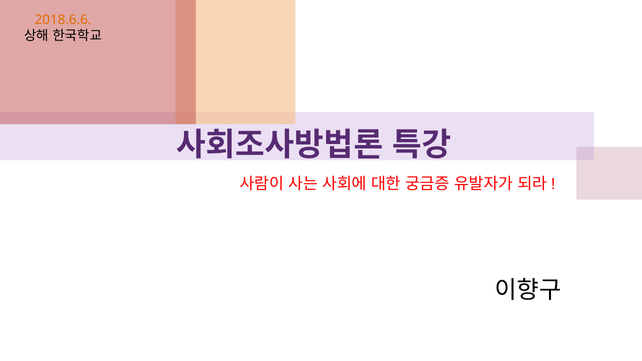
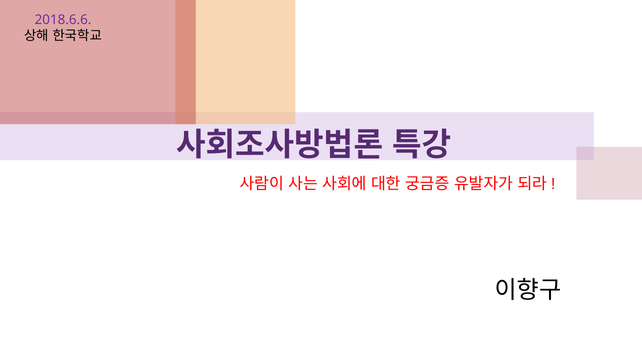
2018.6.6 colour: orange -> purple (63, 20)
